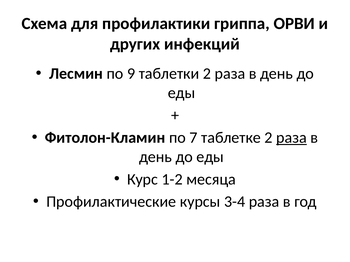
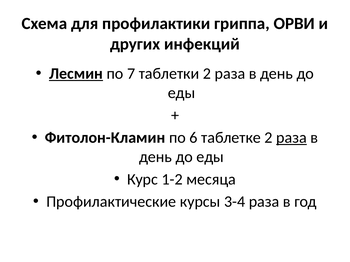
Лесмин underline: none -> present (76, 74)
9: 9 -> 7 (131, 74)
7: 7 -> 6 (193, 138)
